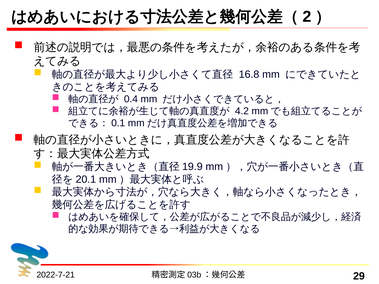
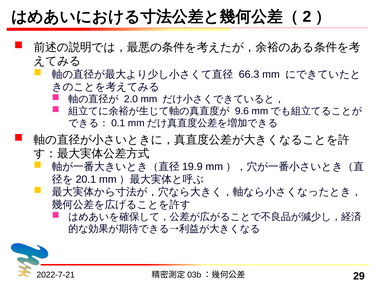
16.8: 16.8 -> 66.3 (249, 74)
0.4: 0.4 -> 2.0 (131, 99)
4.2: 4.2 -> 9.6 (242, 111)
